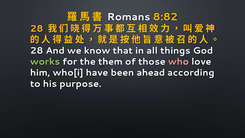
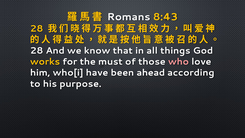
8:82: 8:82 -> 8:43 (166, 17)
works colour: light green -> yellow (45, 62)
them: them -> must (110, 62)
